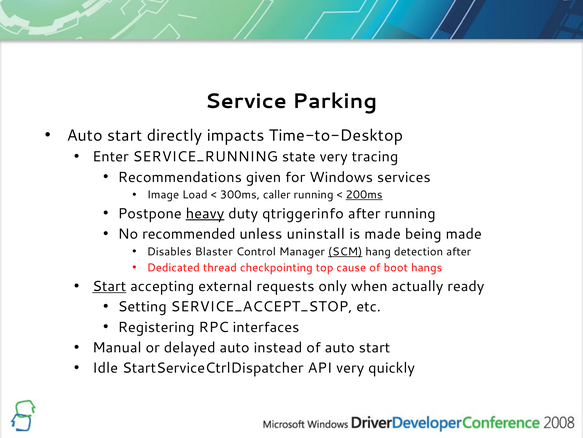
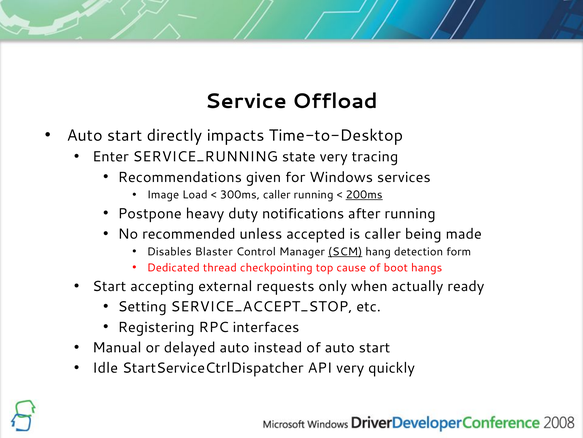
Parking: Parking -> Offload (335, 101)
heavy underline: present -> none (205, 213)
qtriggerinfo: qtriggerinfo -> notifications (303, 213)
uninstall: uninstall -> accepted (316, 234)
is made: made -> caller (383, 234)
detection after: after -> form (459, 251)
Start underline: present -> none (109, 286)
